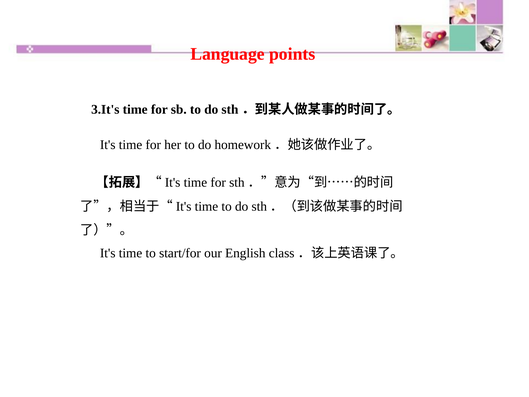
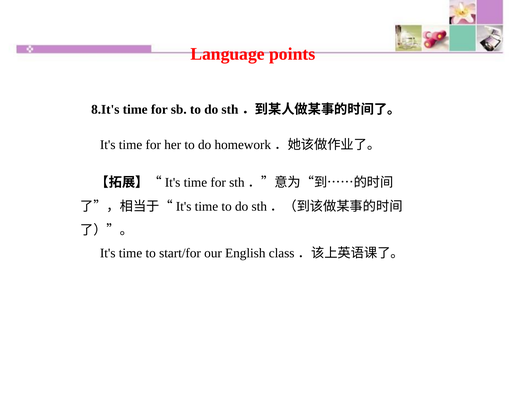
3.It's: 3.It's -> 8.It's (105, 109)
